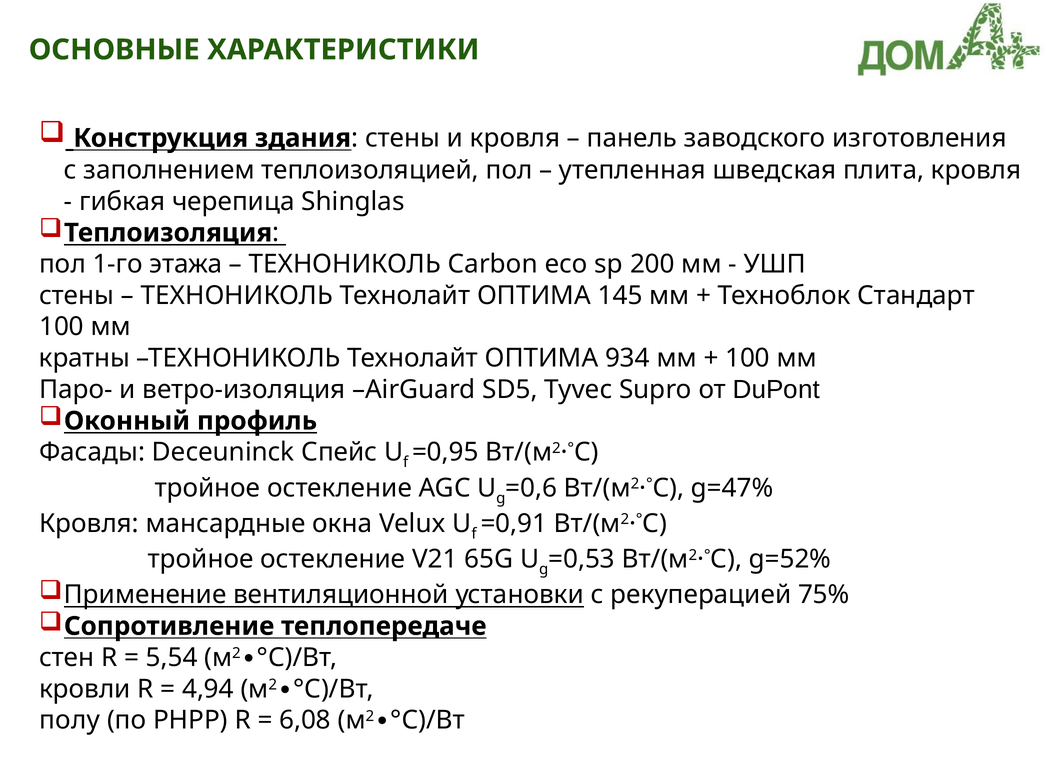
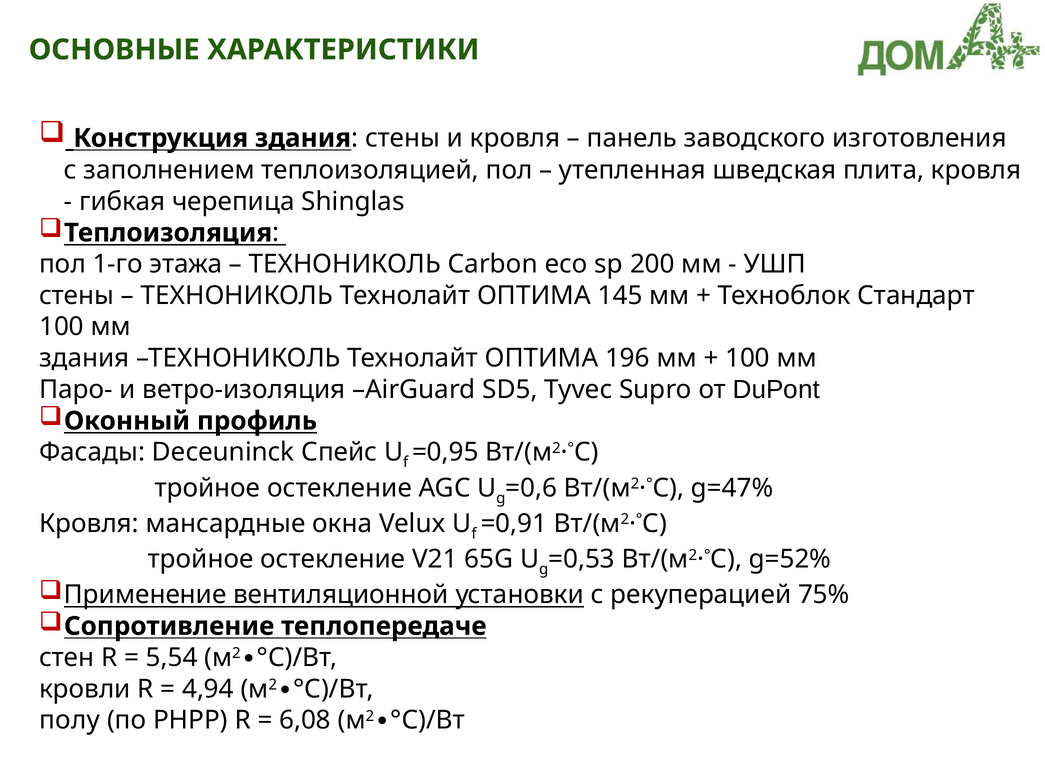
кратны: кратны -> здания (84, 358)
934: 934 -> 196 (627, 358)
